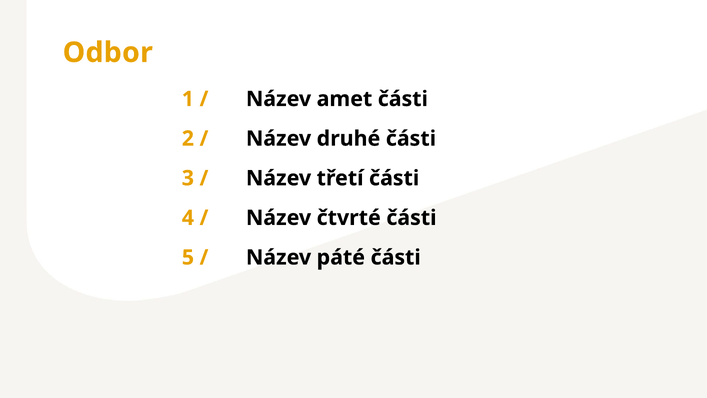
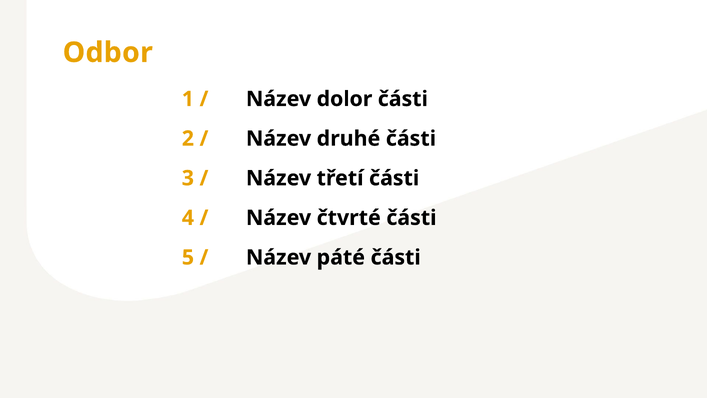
amet: amet -> dolor (344, 99)
